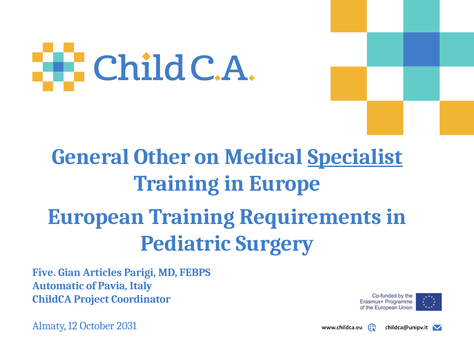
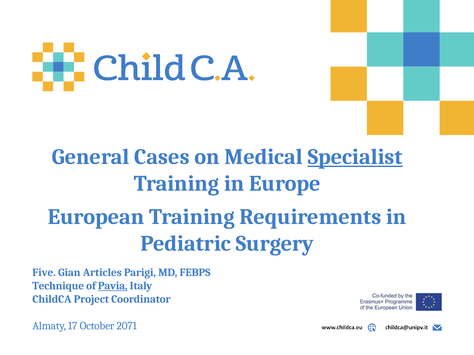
Other: Other -> Cases (162, 157)
Automatic: Automatic -> Technique (58, 286)
Pavia underline: none -> present (113, 286)
12: 12 -> 17 (73, 326)
2031: 2031 -> 2071 (127, 326)
